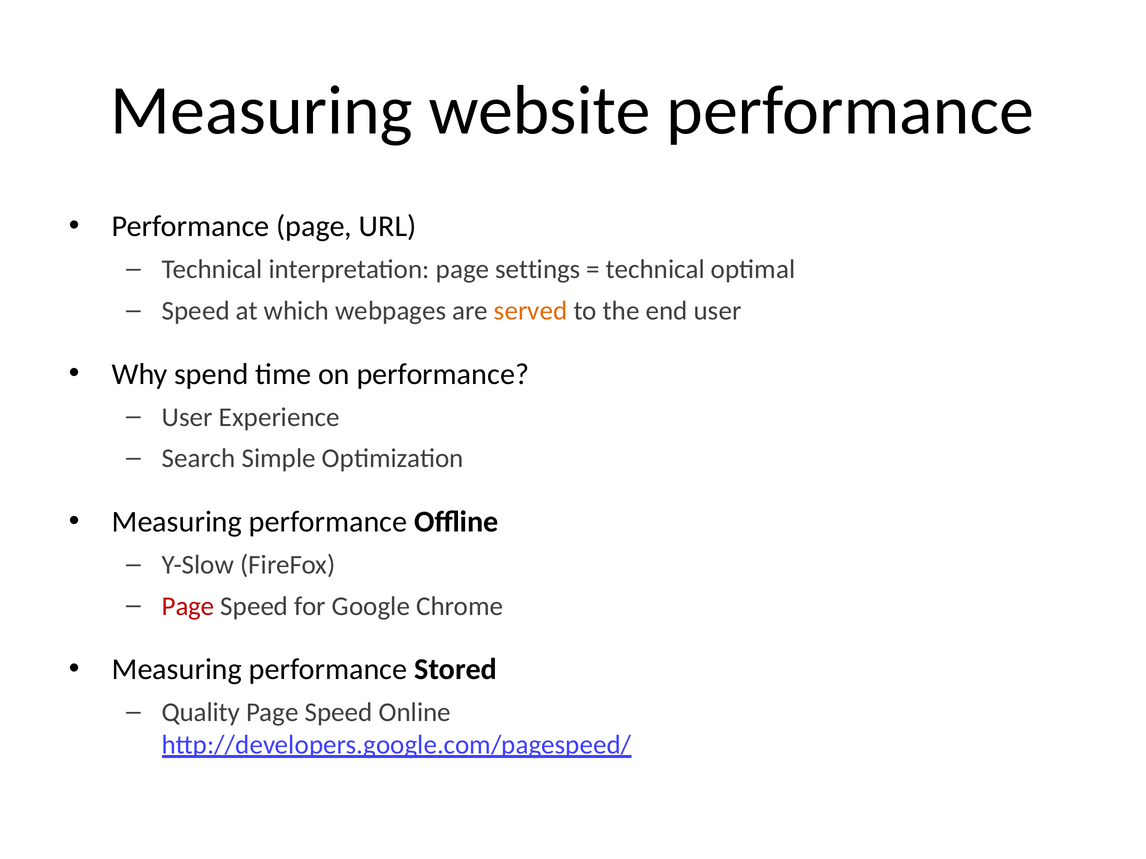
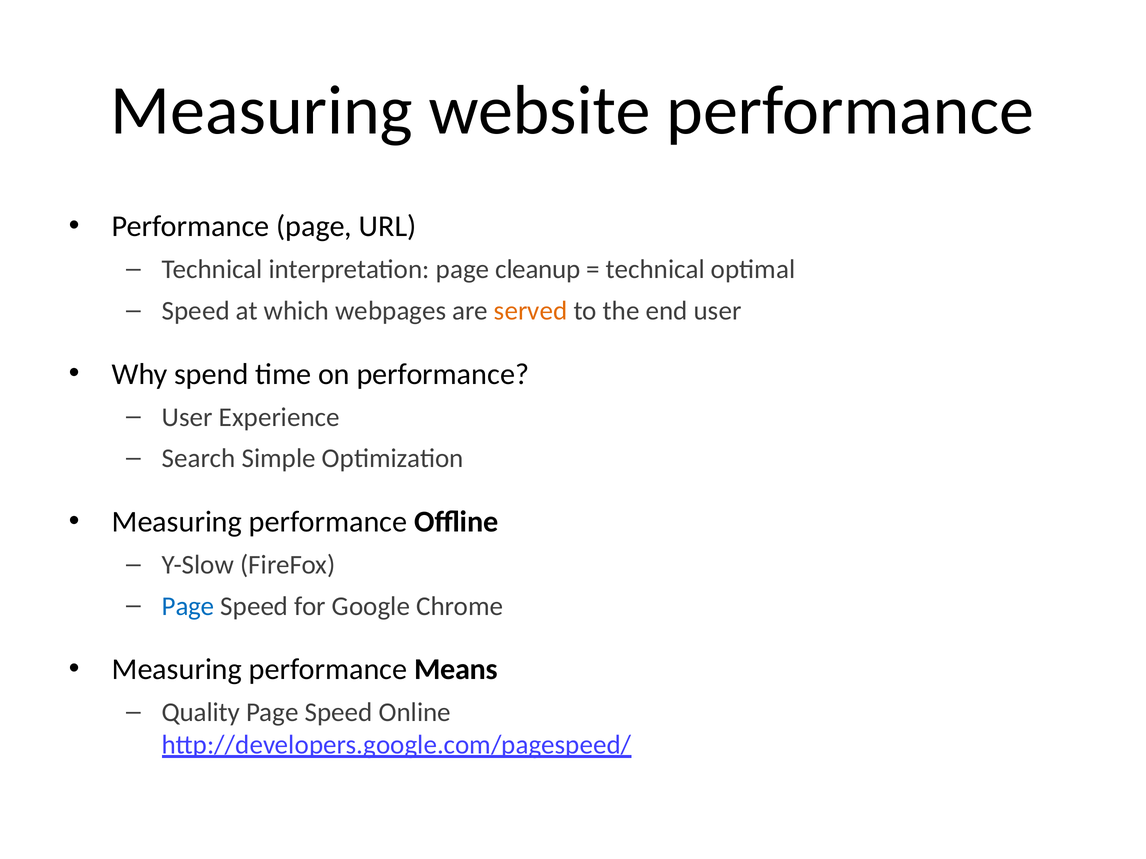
settings: settings -> cleanup (538, 270)
Page colour: red -> blue (188, 607)
Stored: Stored -> Means (456, 670)
